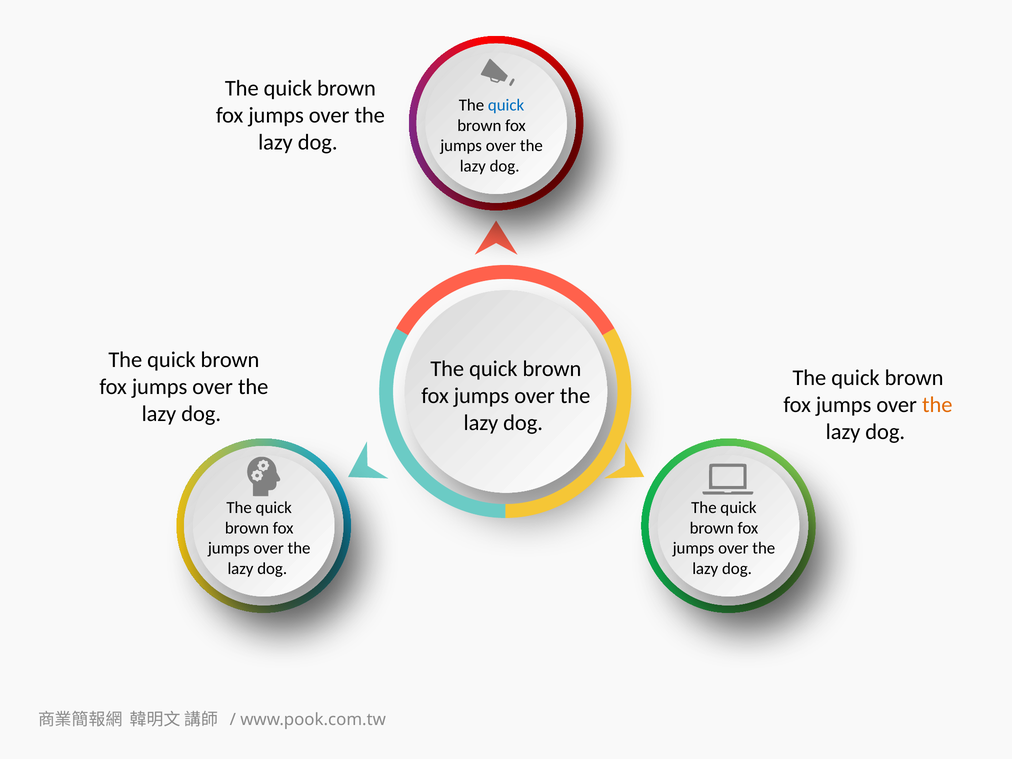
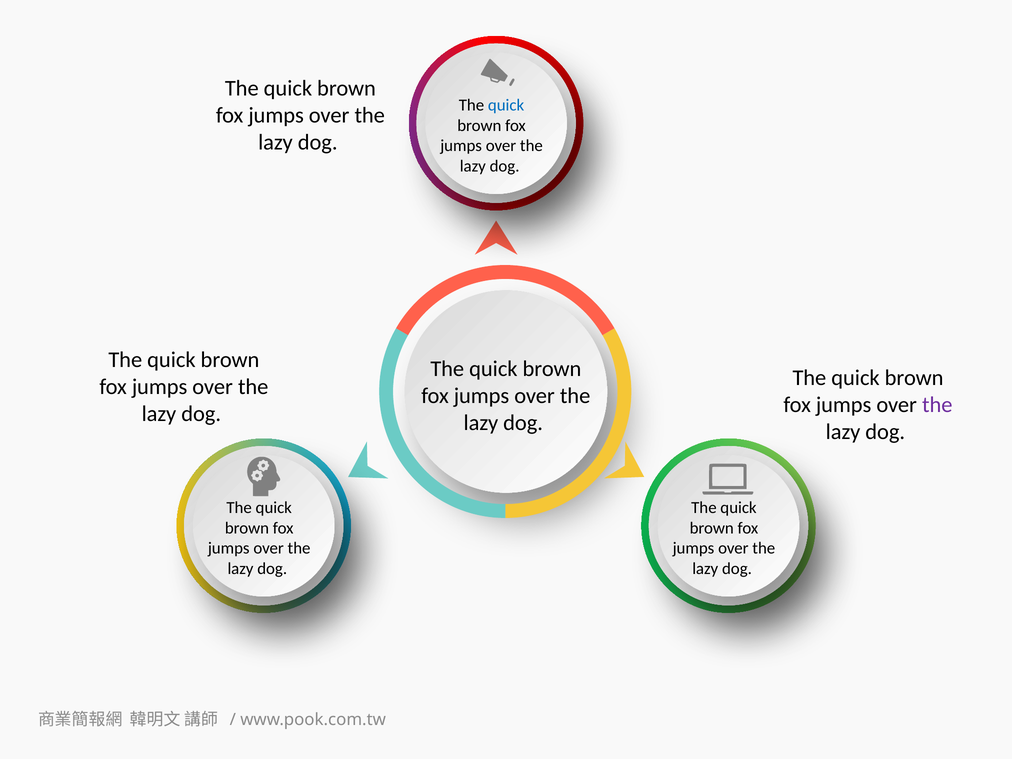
the colour: orange -> purple (937, 405)
